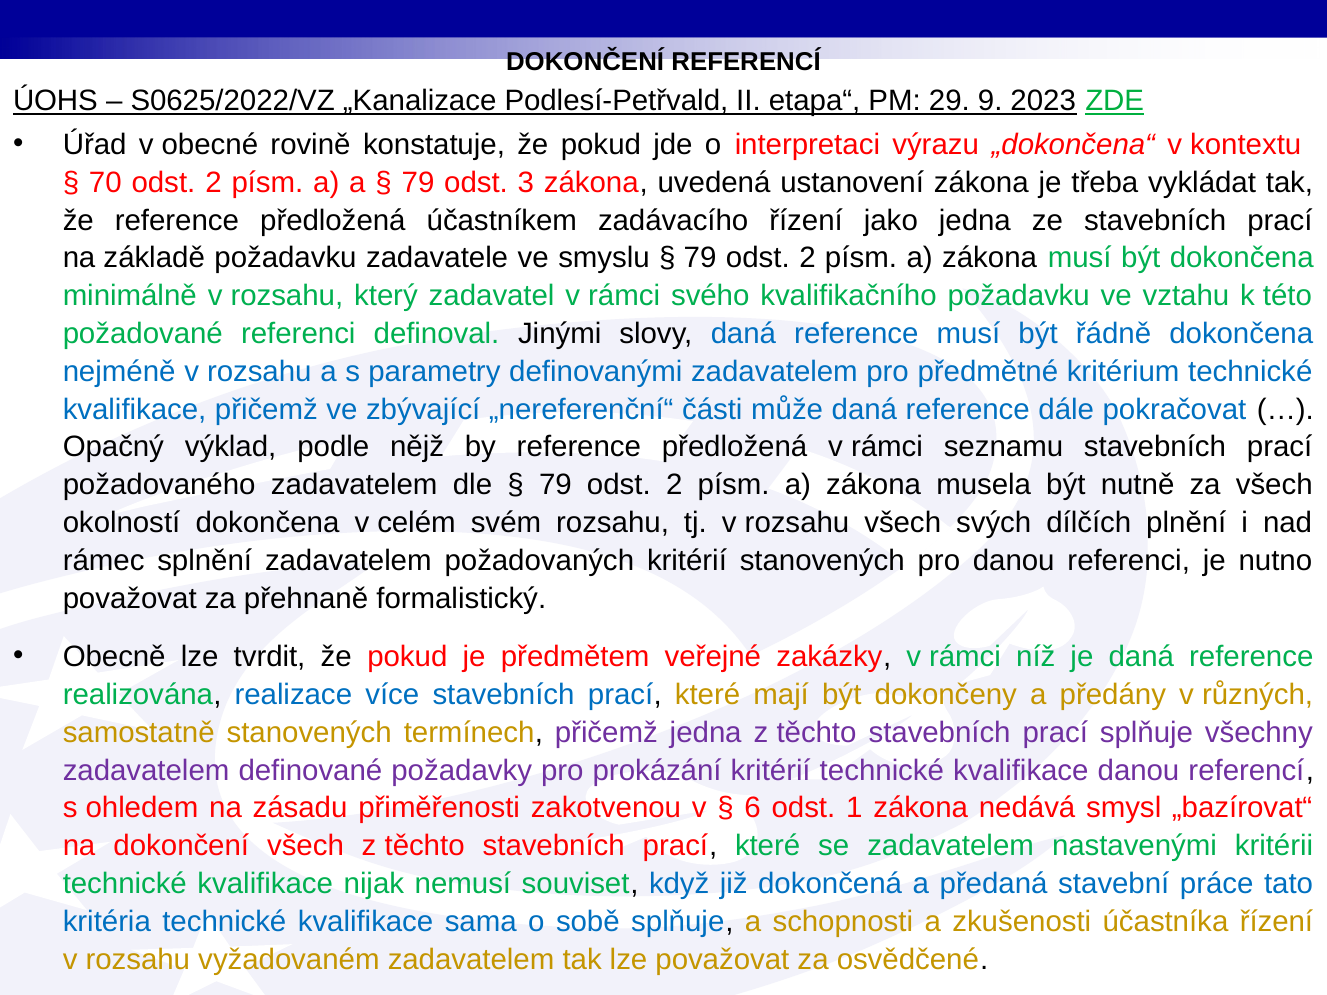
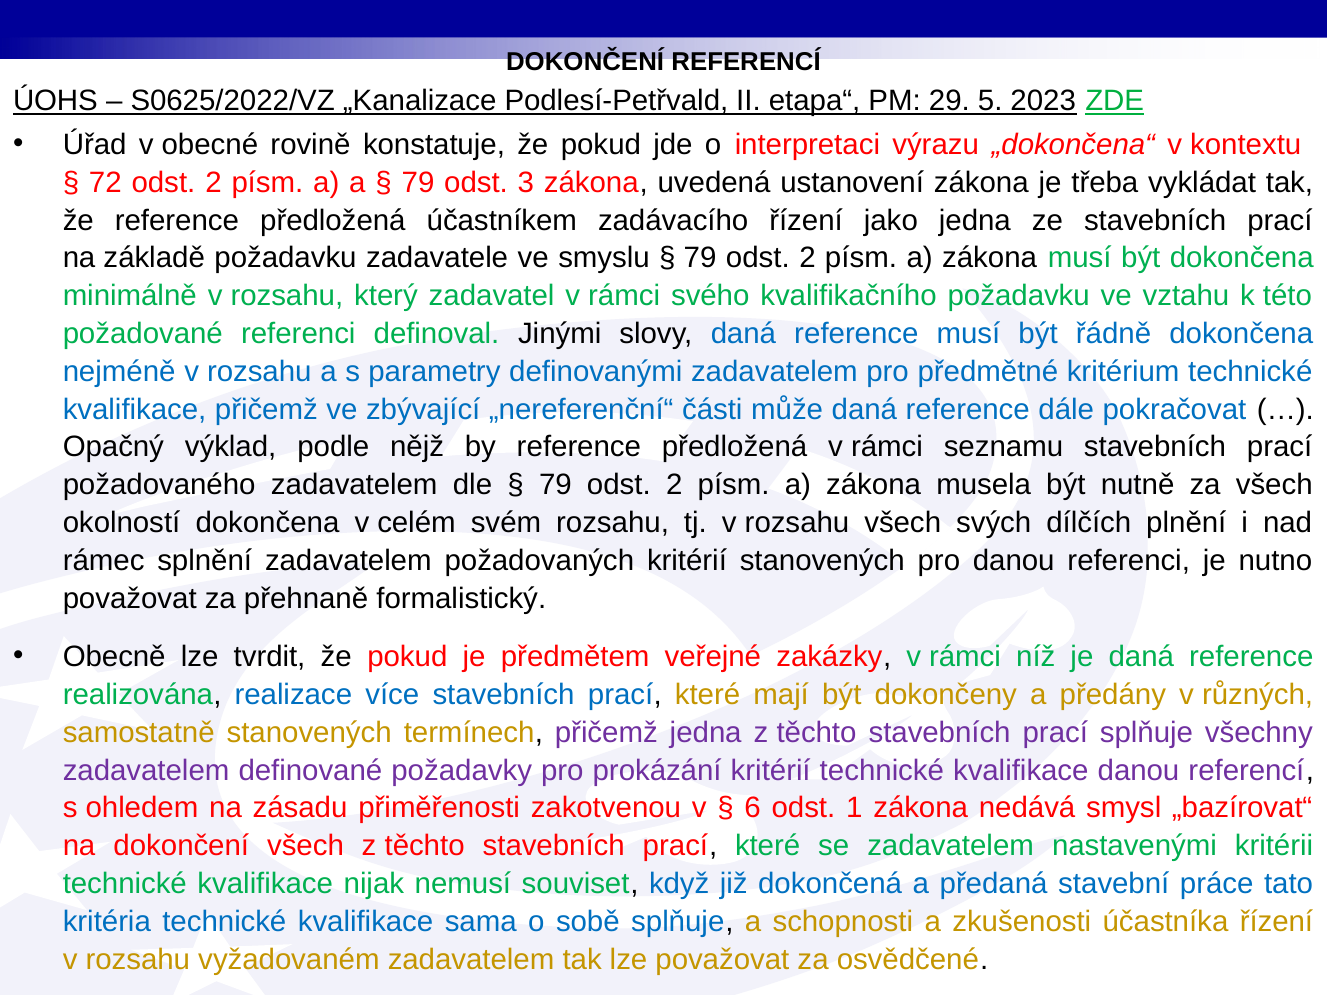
9: 9 -> 5 (990, 101)
70: 70 -> 72 (105, 183)
